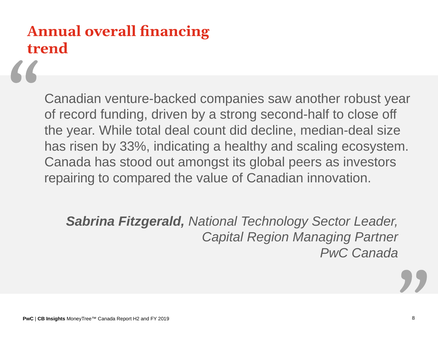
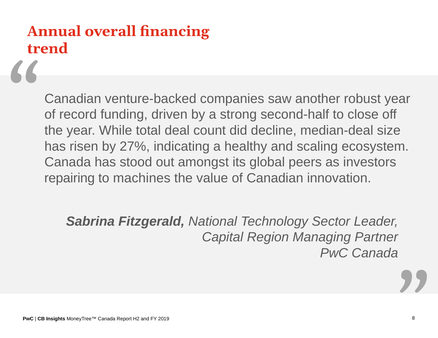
33%: 33% -> 27% (135, 147)
compared: compared -> machines (142, 178)
